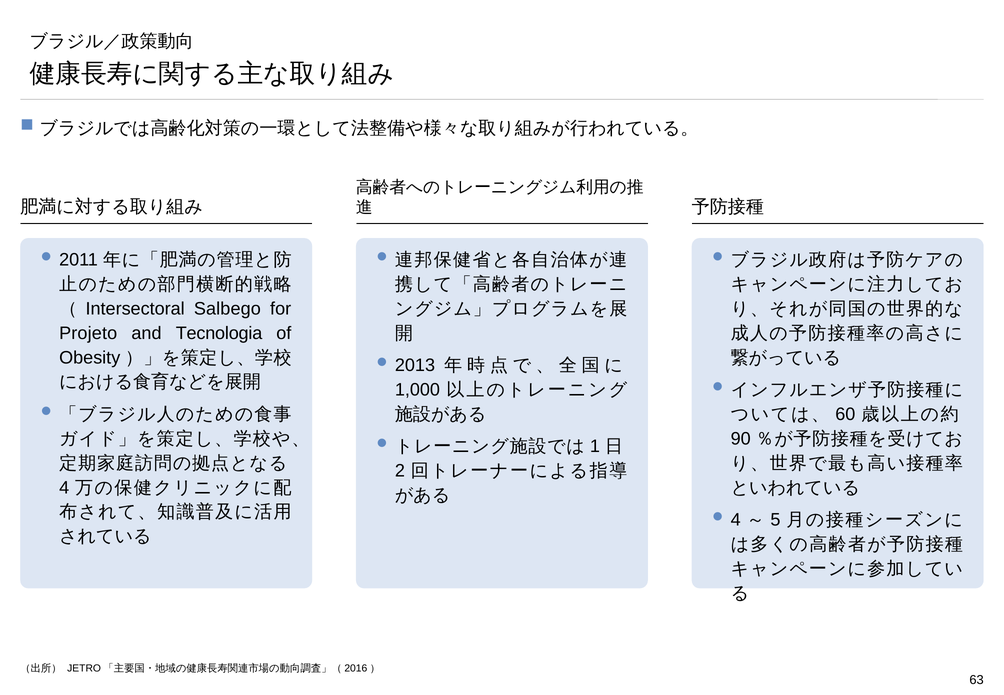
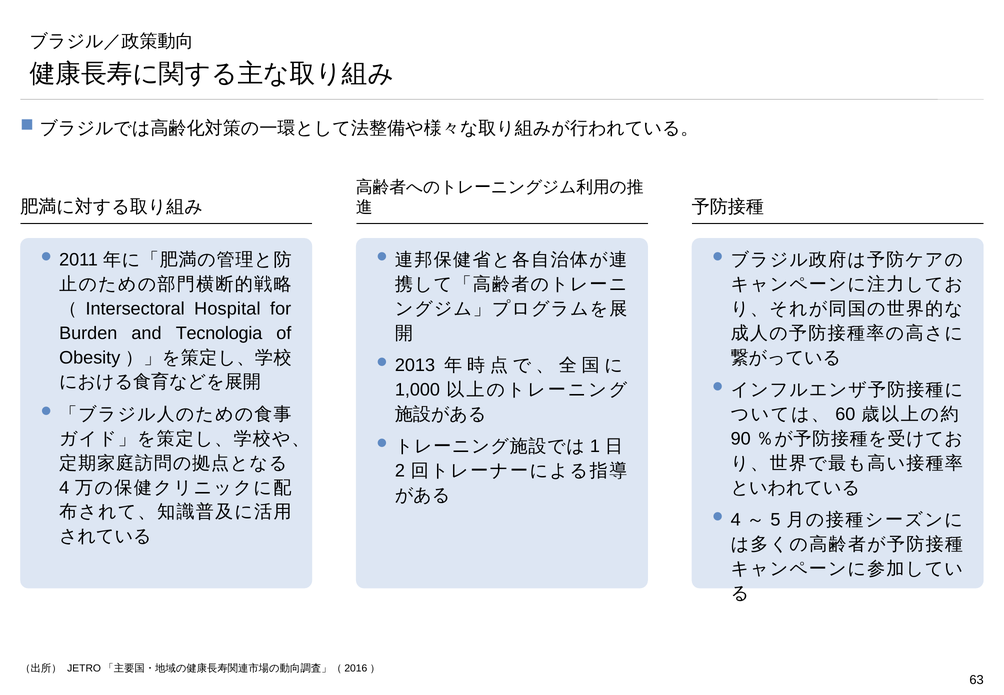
Salbego: Salbego -> Hospital (227, 309)
Projeto: Projeto -> Burden (88, 333)
